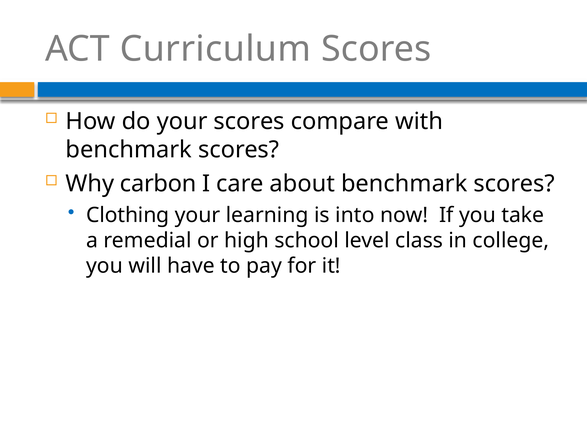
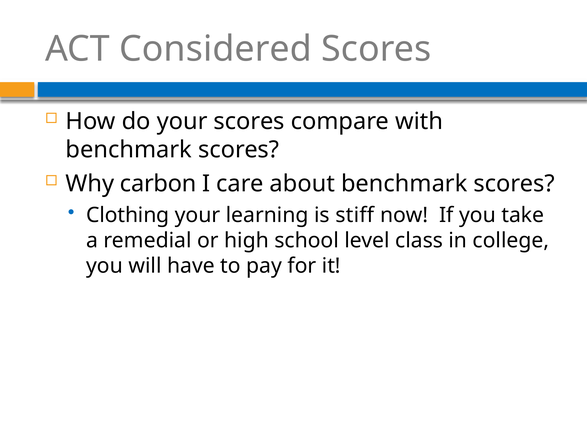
Curriculum: Curriculum -> Considered (216, 49)
into: into -> stiff (355, 215)
